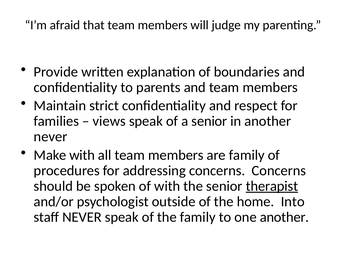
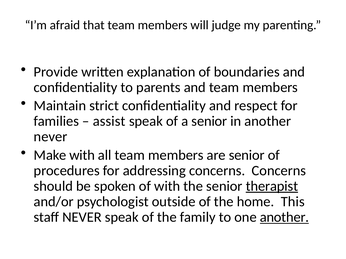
views: views -> assist (109, 121)
are family: family -> senior (247, 155)
Into: Into -> This (293, 202)
another underline: none -> present (284, 218)
